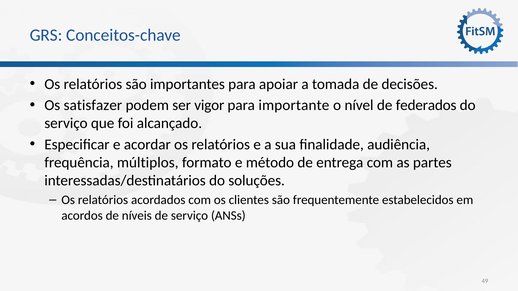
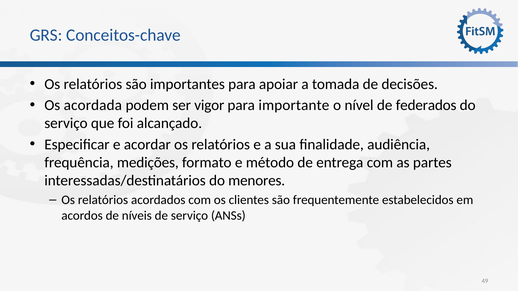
satisfazer: satisfazer -> acordada (93, 105)
múltiplos: múltiplos -> medições (148, 163)
soluções: soluções -> menores (257, 181)
